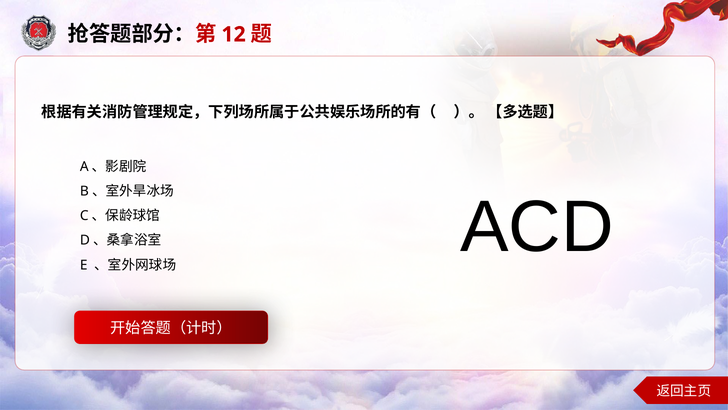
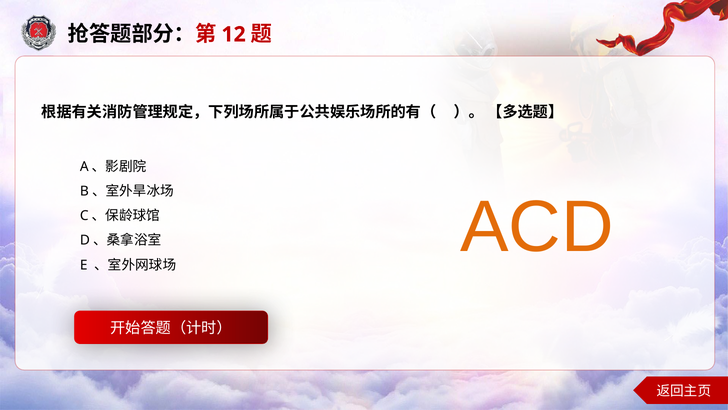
ACD colour: black -> orange (537, 227)
